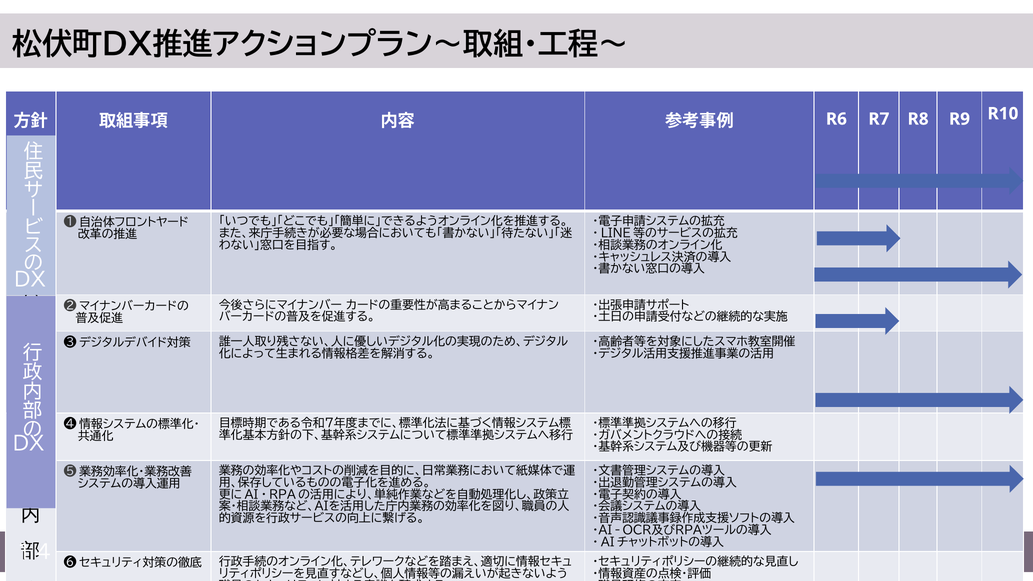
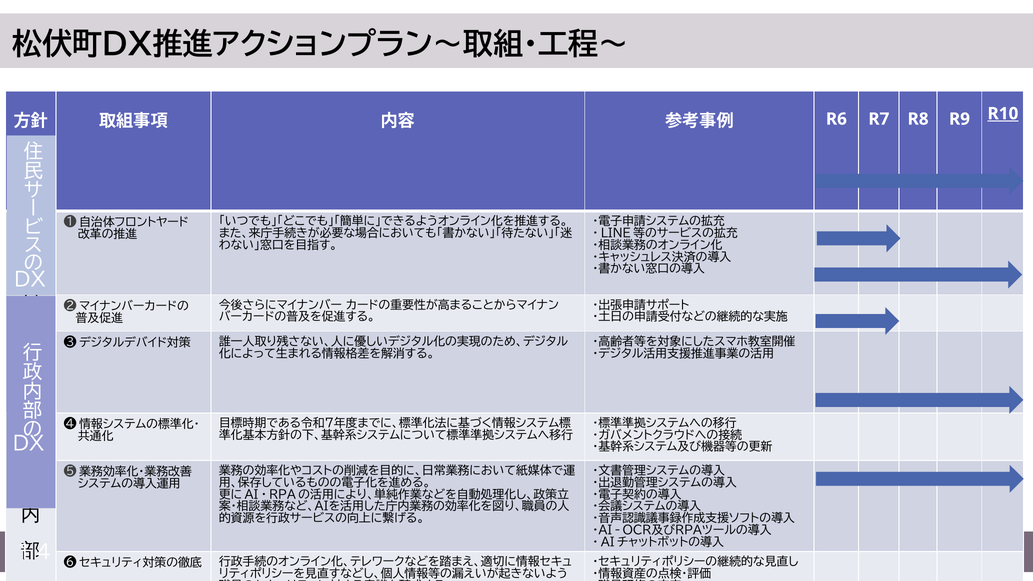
R10 underline: none -> present (1003, 114)
